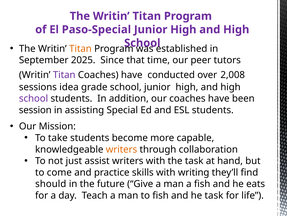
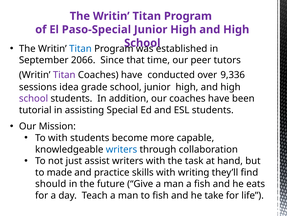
Titan colour: orange -> blue (80, 48)
2025: 2025 -> 2066 (83, 60)
2,008: 2,008 -> 9,336 (233, 75)
session: session -> tutorial (35, 110)
To take: take -> with (58, 137)
writers colour: orange -> blue (122, 149)
come: come -> made (59, 172)
he task: task -> take (214, 195)
